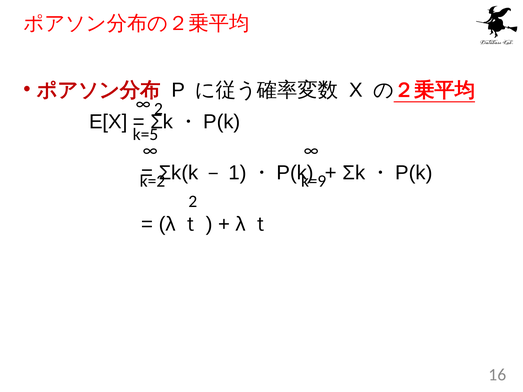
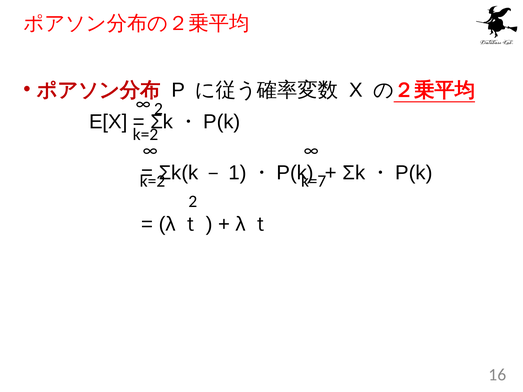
k=5: k=5 -> k=2 (146, 134)
k=9: k=9 -> k=7 (314, 181)
